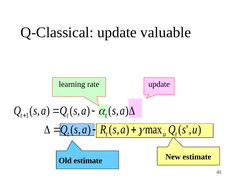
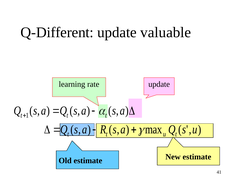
Q-Classical: Q-Classical -> Q-Different (57, 32)
